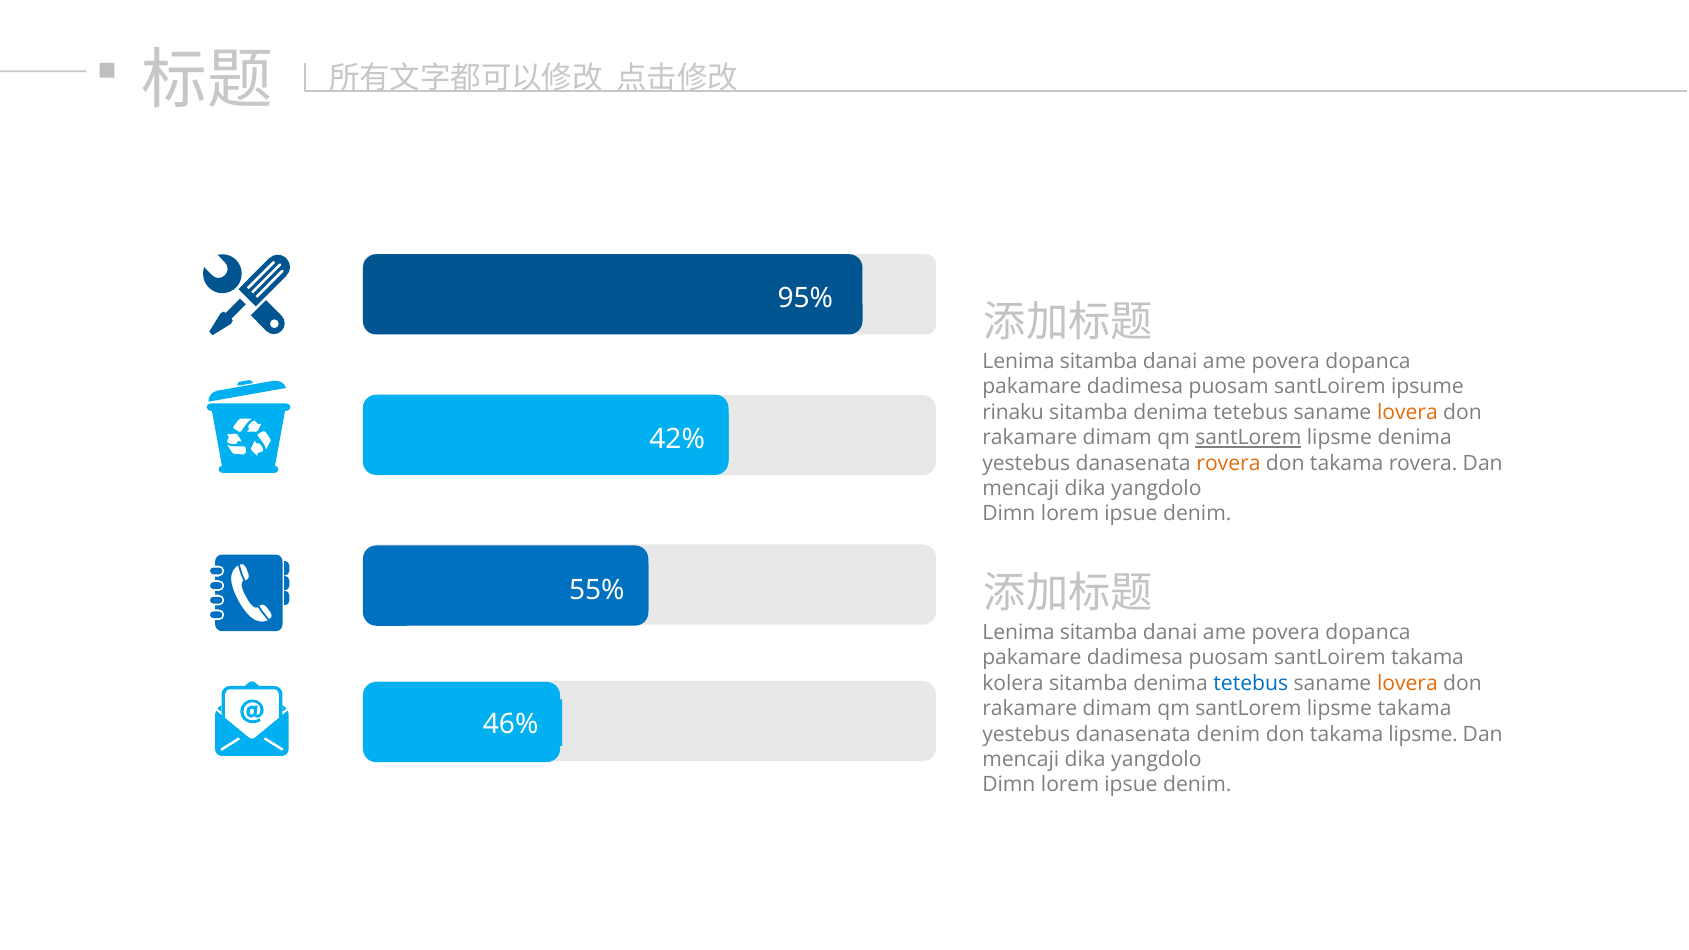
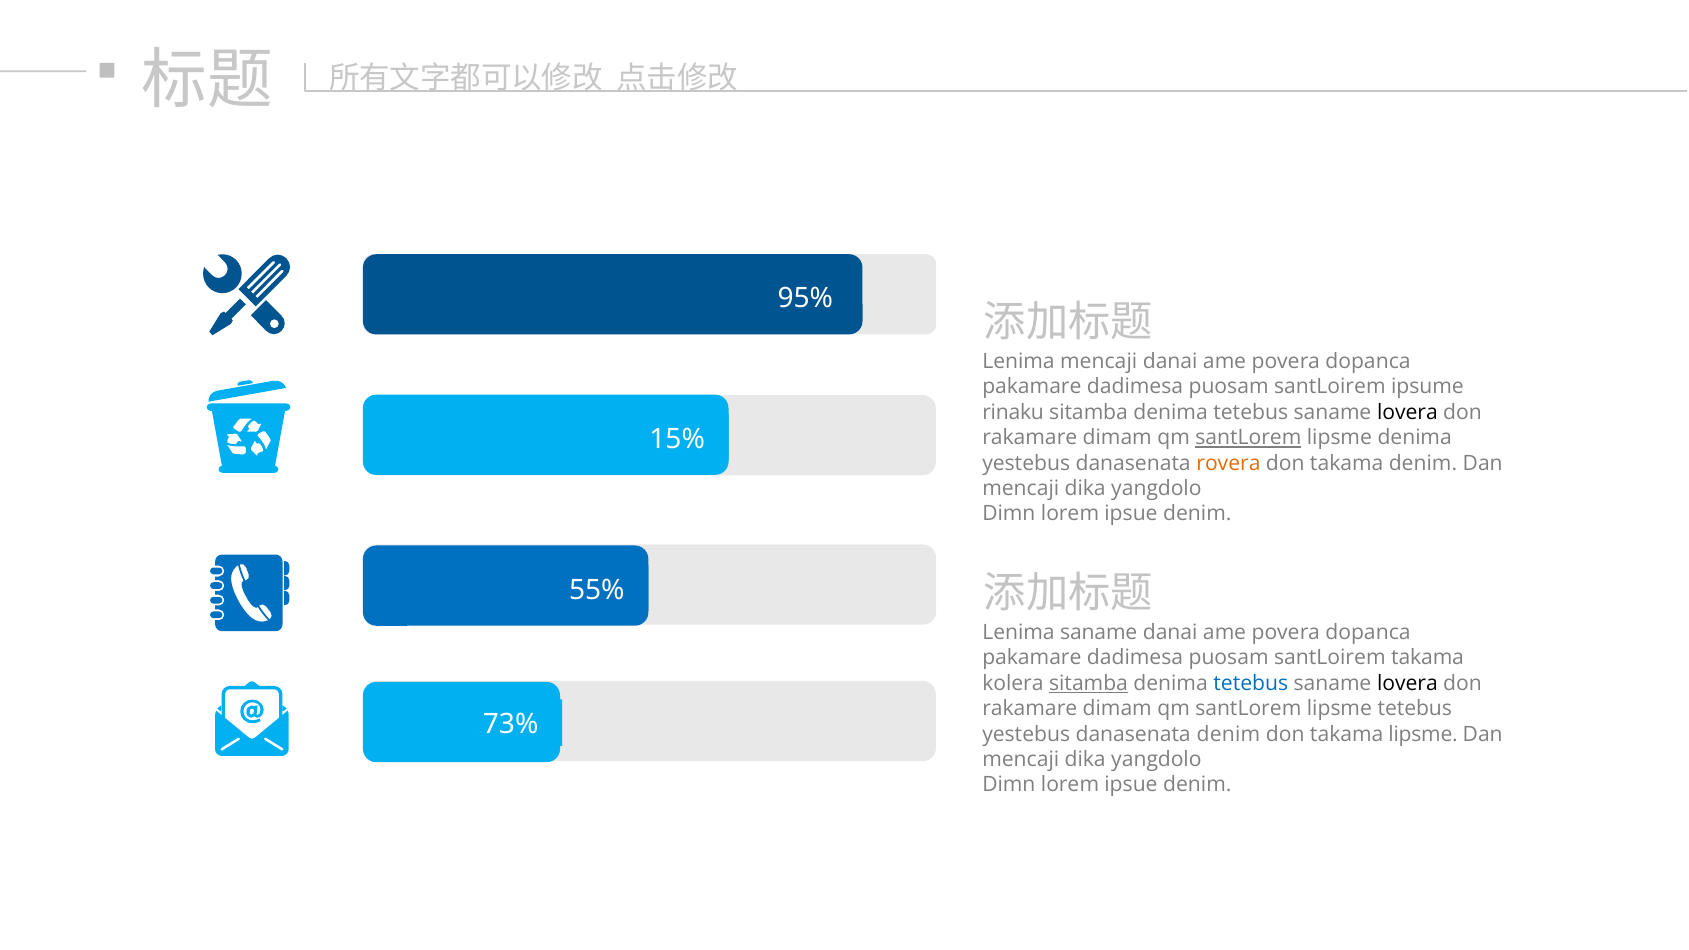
sitamba: sitamba -> mencaji (1099, 362)
lovera colour: orange -> black (1407, 413)
42%: 42% -> 15% (677, 439)
takama rovera: rovera -> denim (1423, 463)
sitamba: sitamba -> saname (1099, 633)
sitamba underline: none -> present (1089, 684)
lovera colour: orange -> black (1407, 684)
lipsme takama: takama -> tetebus (1415, 709)
46%: 46% -> 73% (511, 725)
